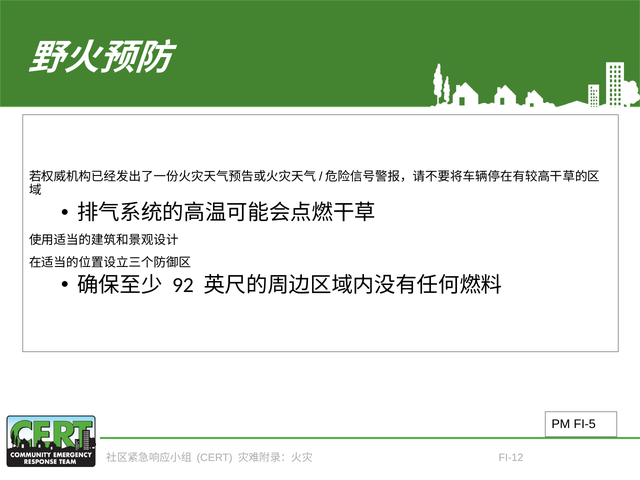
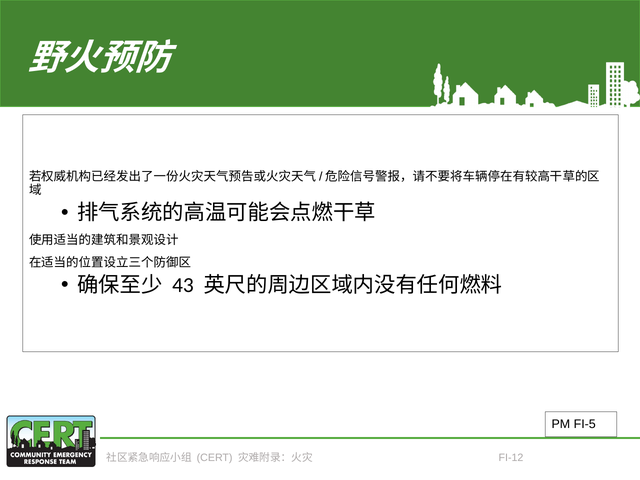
92: 92 -> 43 (183, 285)
